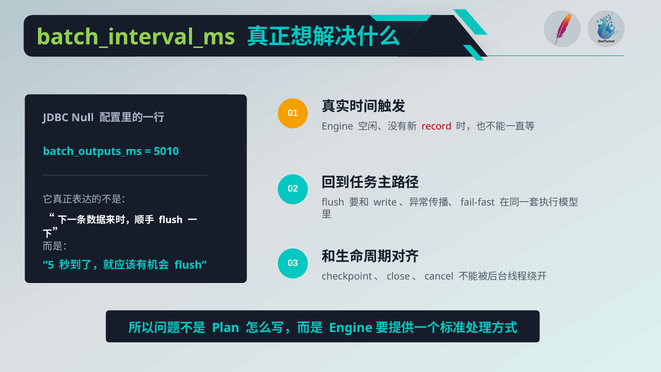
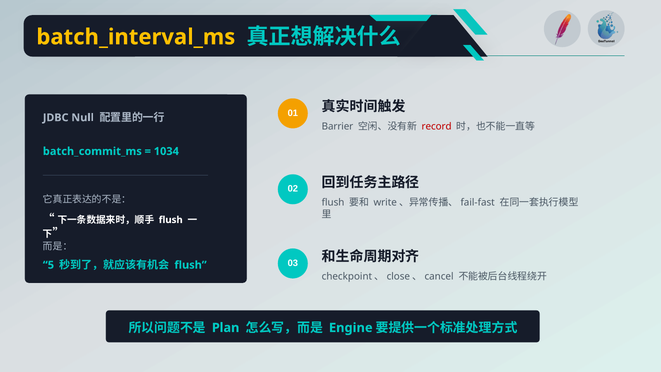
batch_interval_ms colour: light green -> yellow (136, 37)
Engine: Engine -> Barrier (338, 127)
batch_outputs_ms: batch_outputs_ms -> batch_commit_ms (92, 151)
5010: 5010 -> 1034 (166, 151)
